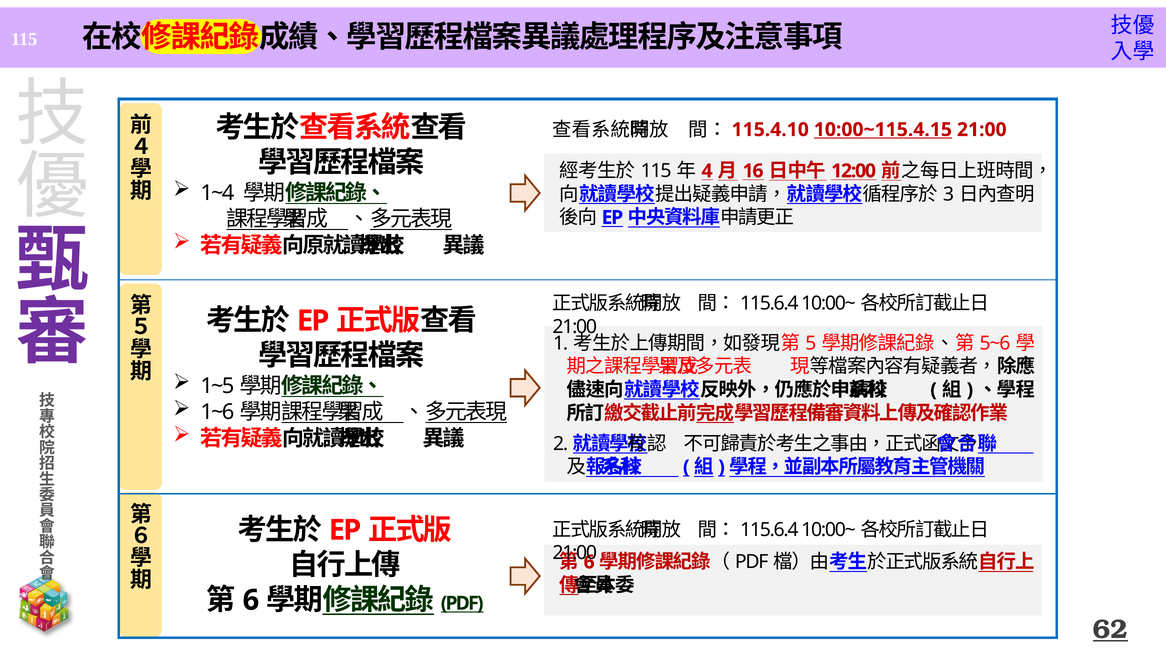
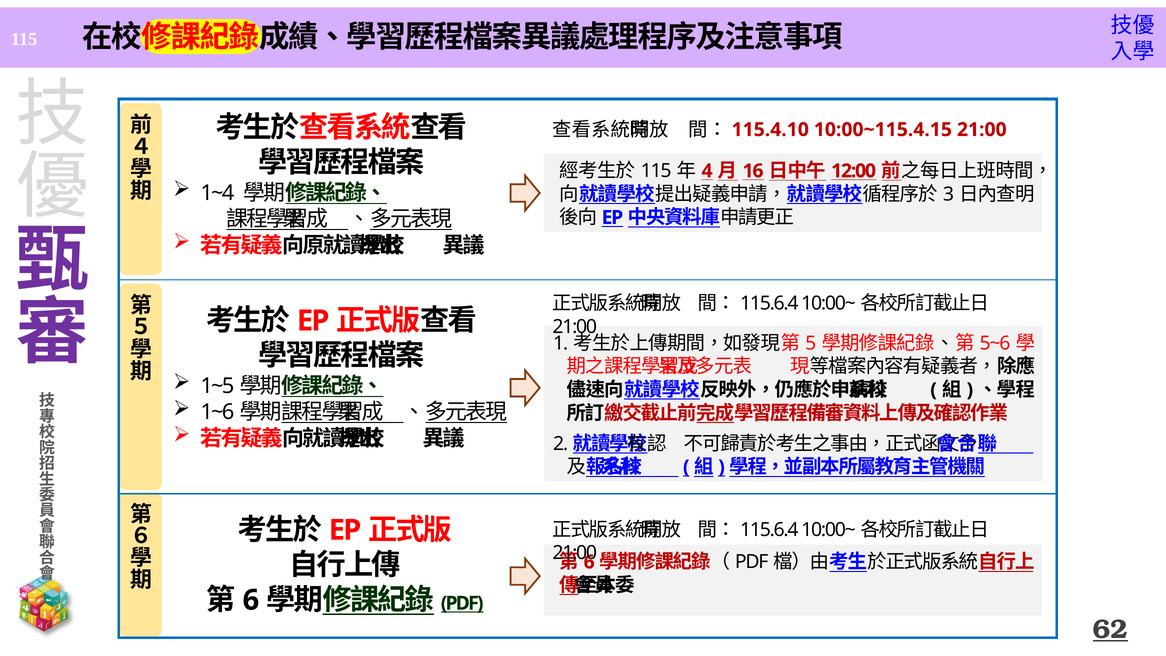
10:00~115.4.15 underline: present -> none (883, 130)
